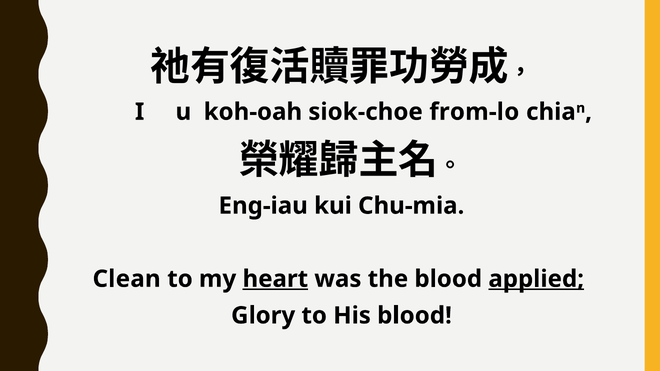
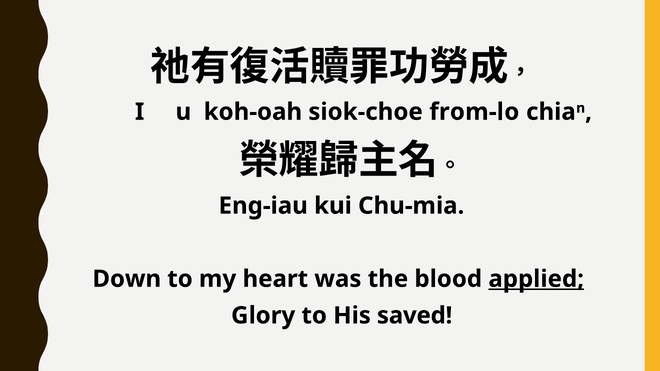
Clean: Clean -> Down (127, 279)
heart underline: present -> none (275, 279)
His blood: blood -> saved (415, 316)
